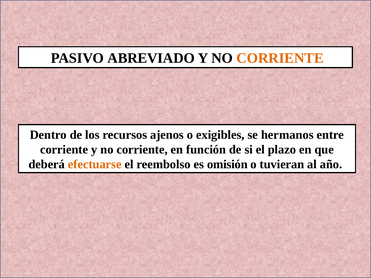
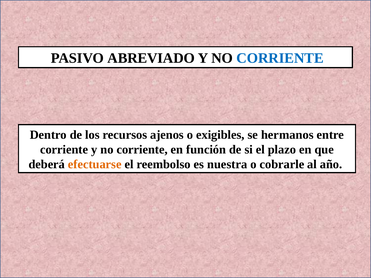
CORRIENTE colour: orange -> blue (280, 58)
omisión: omisión -> nuestra (227, 164)
tuvieran: tuvieran -> cobrarle (282, 164)
